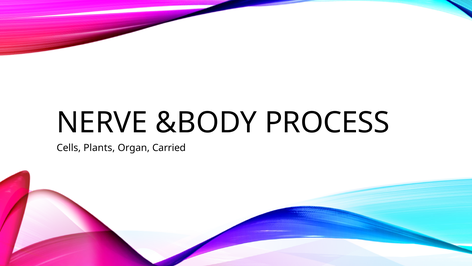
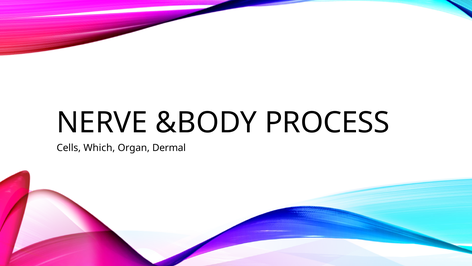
Plants: Plants -> Which (99, 148)
Carried: Carried -> Dermal (169, 148)
